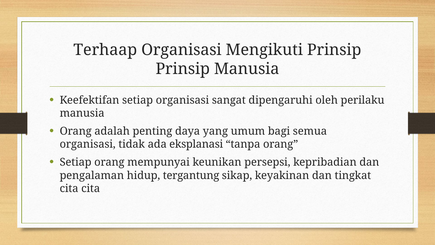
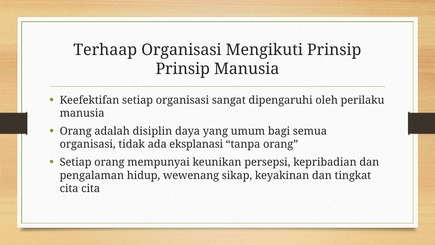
penting: penting -> disiplin (152, 131)
tergantung: tergantung -> wewenang (191, 175)
